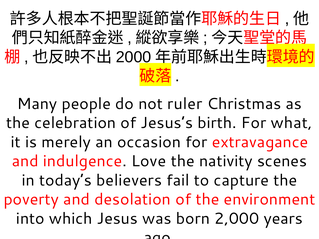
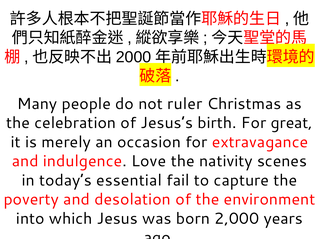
what: what -> great (292, 123)
believers: believers -> essential (129, 180)
